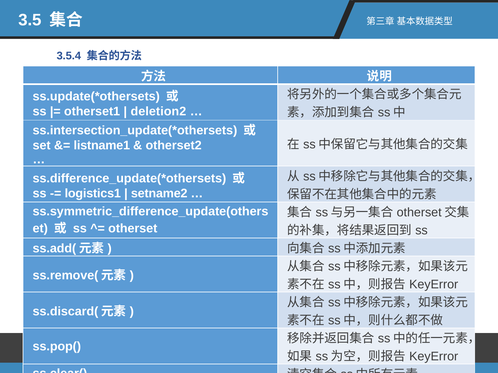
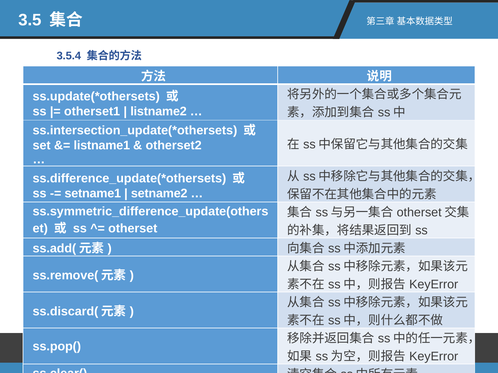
deletion2: deletion2 -> listname2 (159, 112)
logistics1: logistics1 -> setname1 (93, 194)
